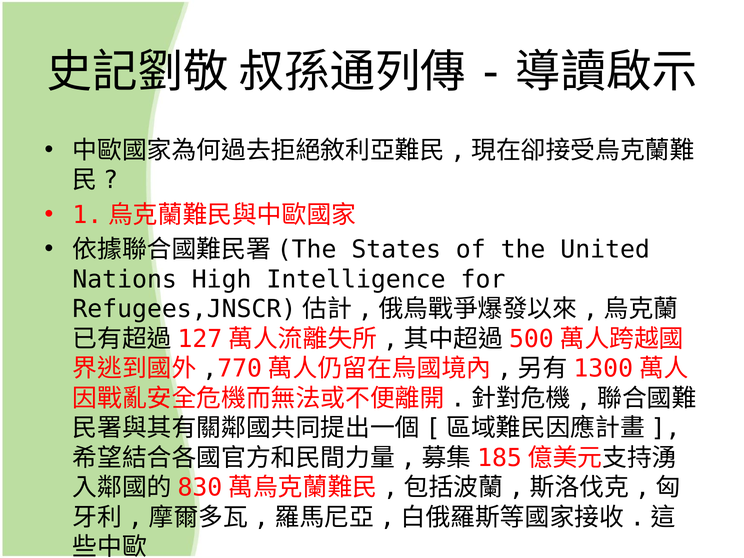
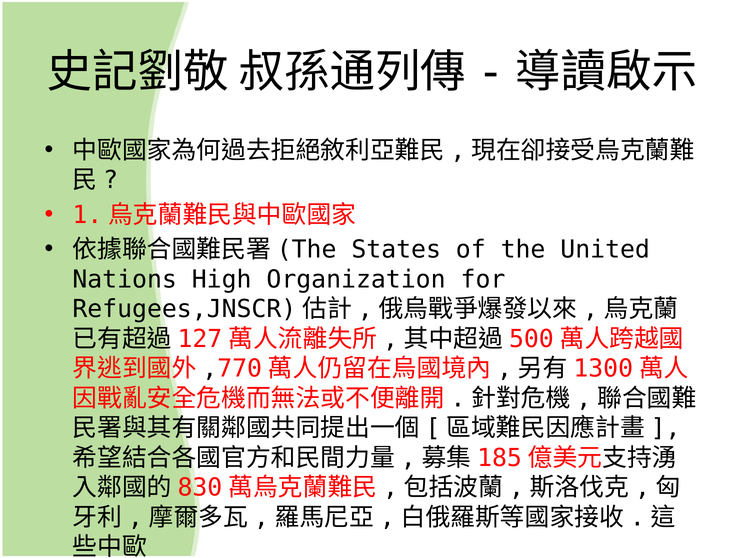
Intelligence: Intelligence -> Organization (356, 279)
